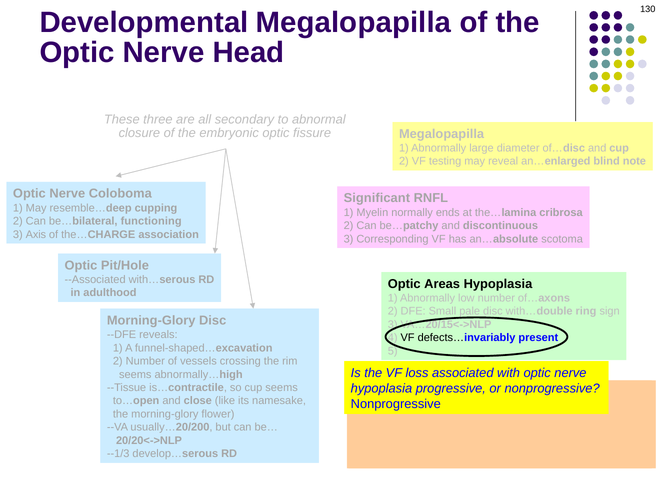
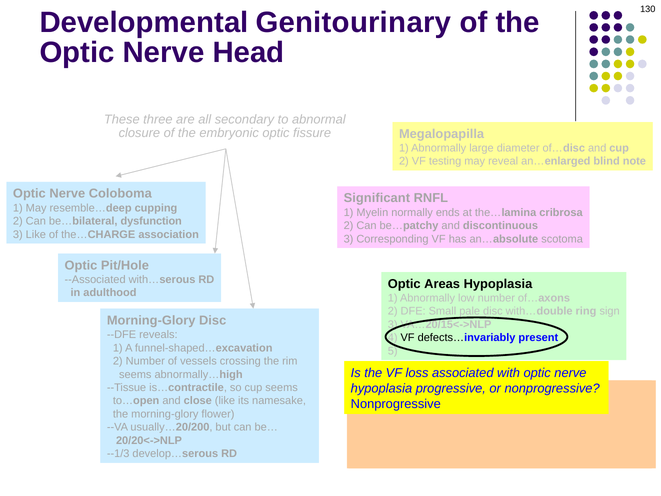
Developmental Megalopapilla: Megalopapilla -> Genitourinary (353, 23)
functioning: functioning -> dysfunction (151, 221)
3 Axis: Axis -> Like (36, 234)
